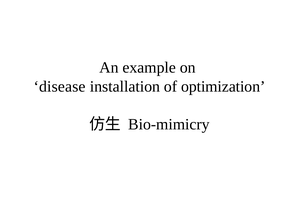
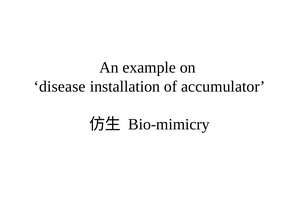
optimization: optimization -> accumulator (223, 87)
